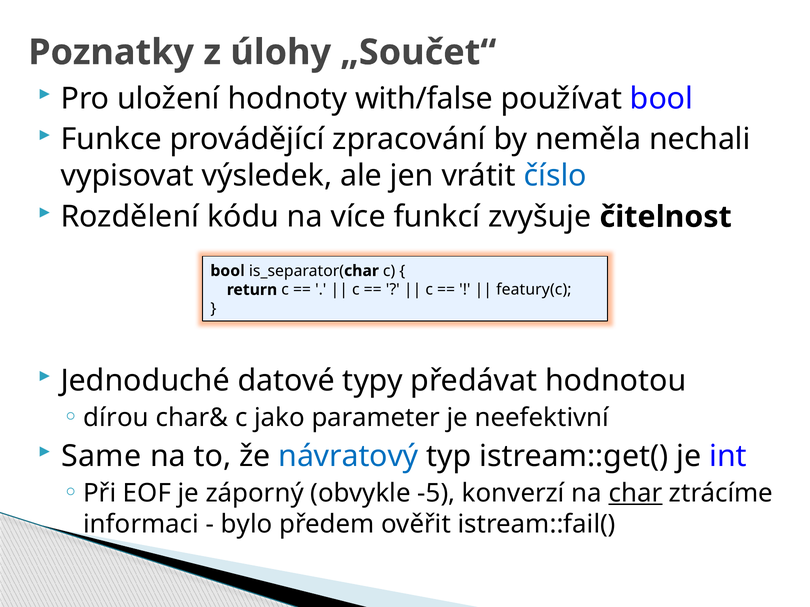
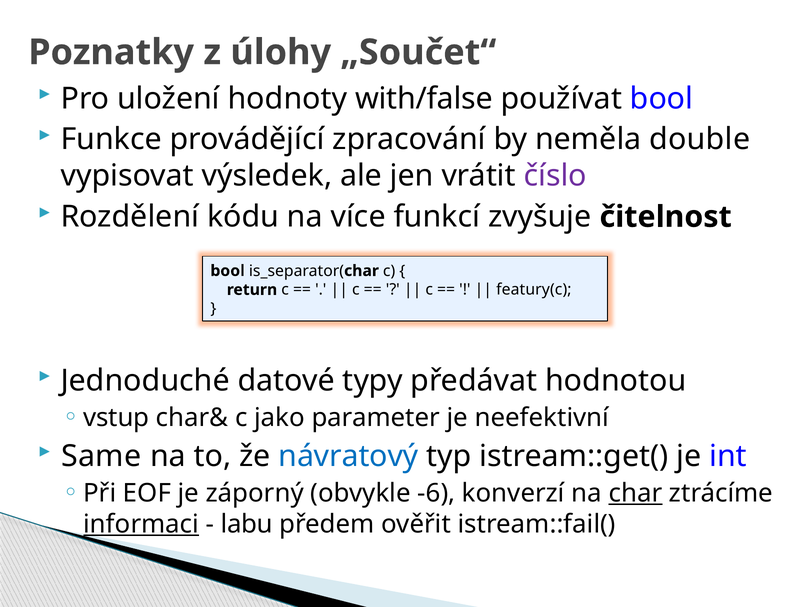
nechali: nechali -> double (700, 140)
číslo colour: blue -> purple (555, 176)
dírou: dírou -> vstup (116, 418)
-5: -5 -> -6 (436, 494)
informaci underline: none -> present (141, 525)
bylo: bylo -> labu (247, 525)
